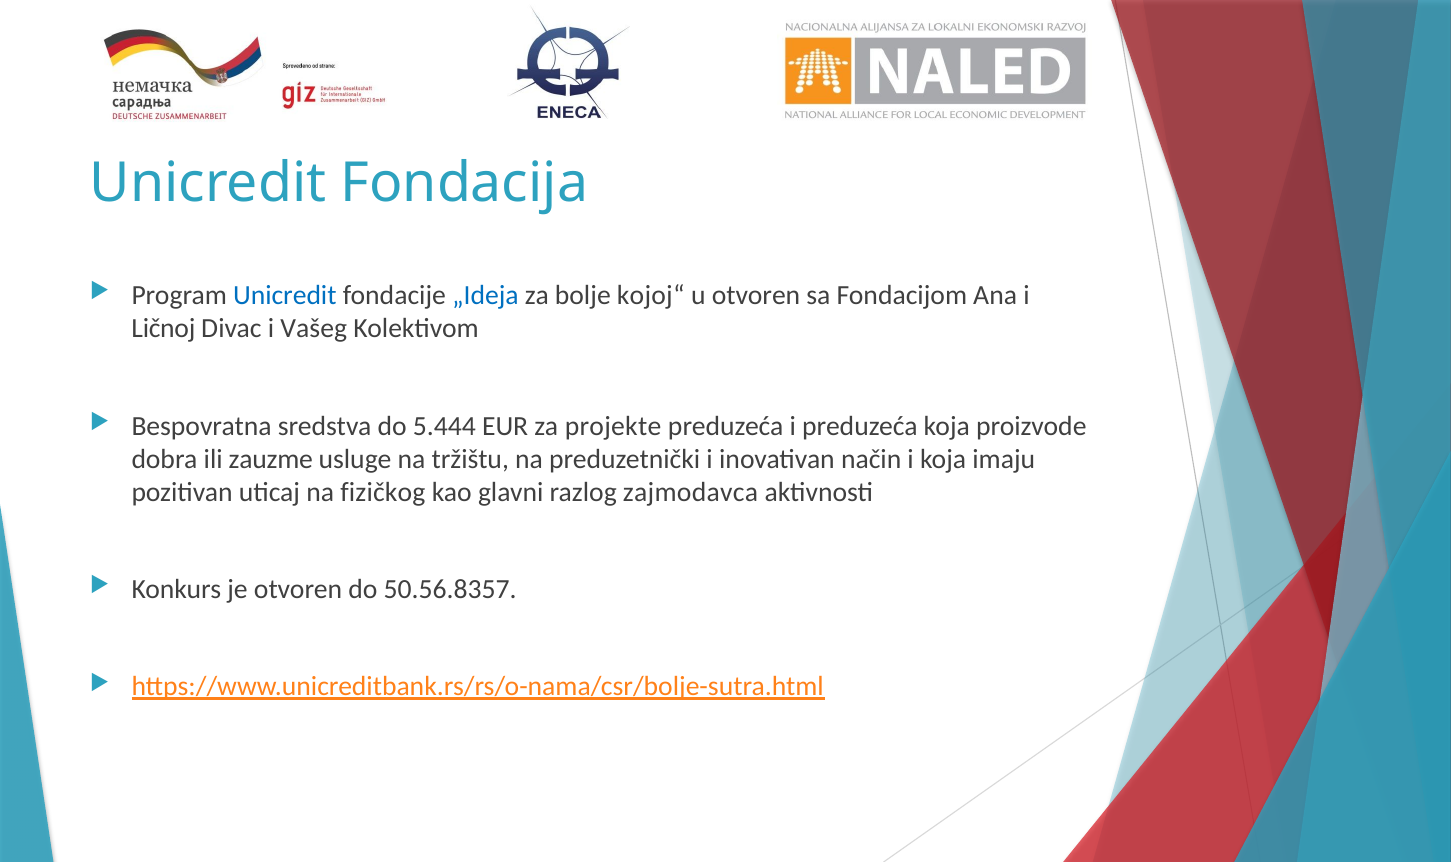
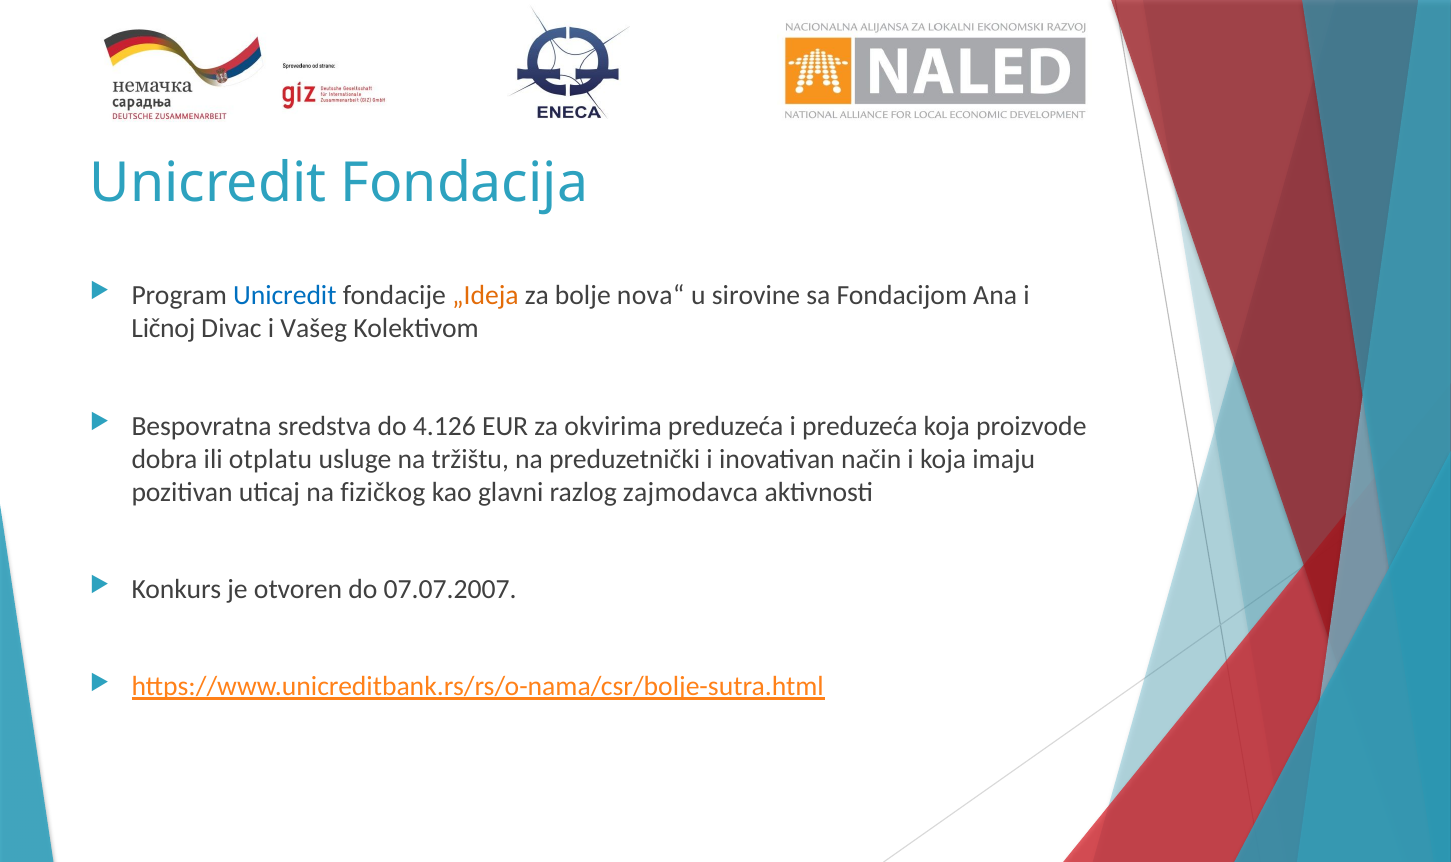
„Ideja colour: blue -> orange (485, 296)
kojoj“: kojoj“ -> nova“ (651, 296)
u otvoren: otvoren -> sirovine (756, 296)
5.444: 5.444 -> 4.126 (444, 426)
projekte: projekte -> okvirima (613, 426)
zauzme: zauzme -> otplatu (270, 459)
50.56.8357: 50.56.8357 -> 07.07.2007 (450, 590)
